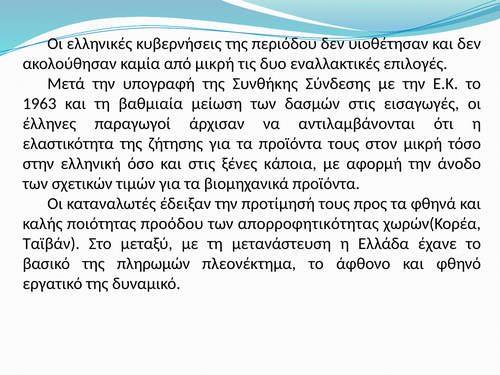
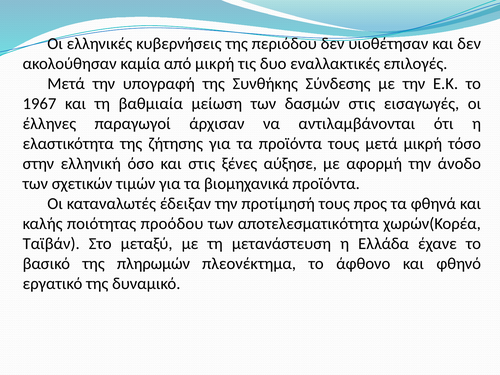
1963: 1963 -> 1967 (39, 104)
τους στον: στον -> μετά (381, 144)
κάποια: κάποια -> αύξησε (290, 164)
απορροφητικότητας: απορροφητικότητας -> αποτελεσματικότητα (308, 224)
